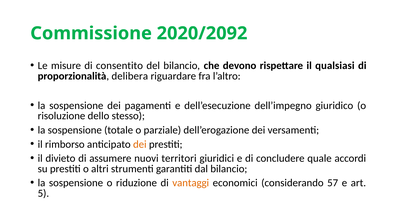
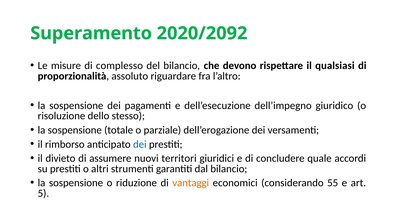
Commissione: Commissione -> Superamento (91, 33)
consentito: consentito -> complesso (119, 66)
delibera: delibera -> assoluto (130, 76)
dei colour: orange -> blue (140, 144)
57: 57 -> 55 (333, 183)
